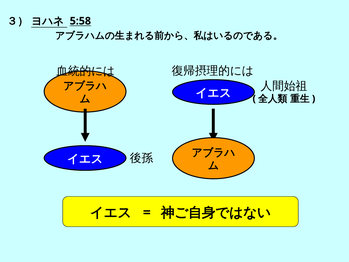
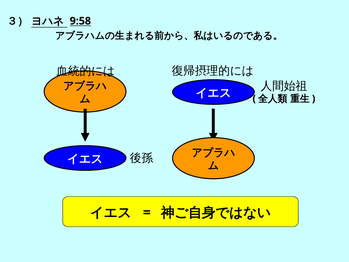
5:58: 5:58 -> 9:58 (80, 21)
